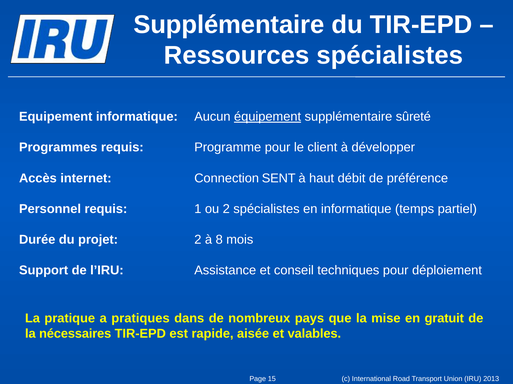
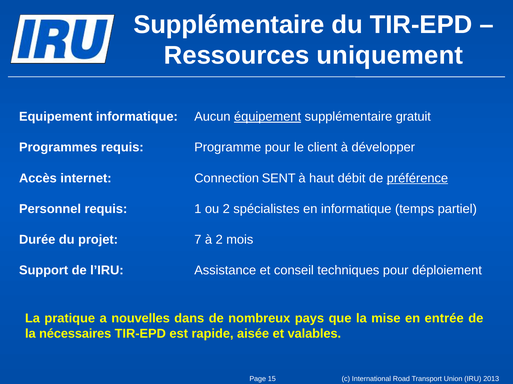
Ressources spécialistes: spécialistes -> uniquement (390, 56)
sûreté: sûreté -> gratuit (413, 117)
préférence underline: none -> present (417, 178)
2: 2 -> 7 (198, 240)
à 8: 8 -> 2 (219, 240)
pratiques: pratiques -> nouvelles (141, 319)
gratuit: gratuit -> entrée (444, 319)
